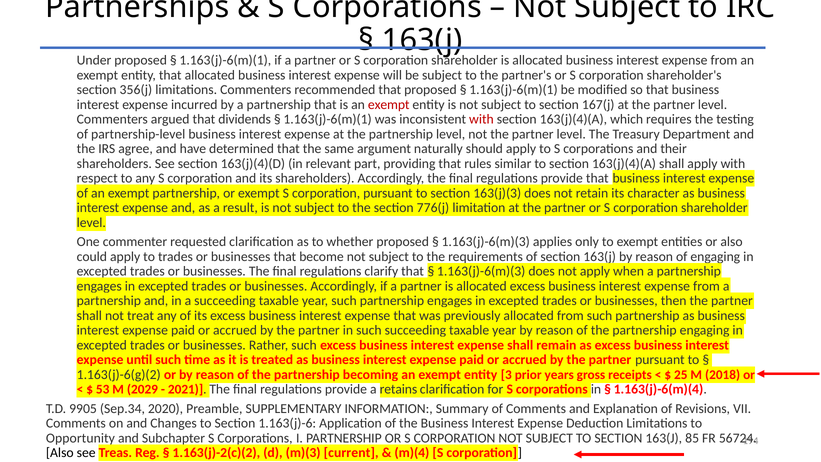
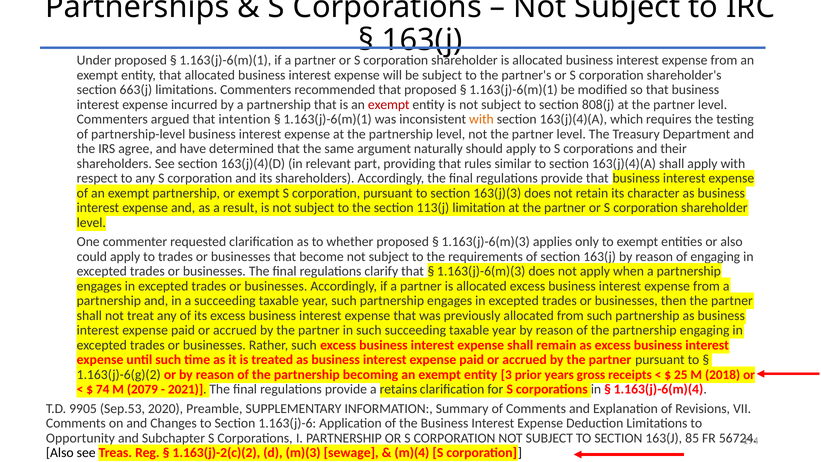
356(j: 356(j -> 663(j (136, 90)
167(j: 167(j -> 808(j (598, 105)
dividends: dividends -> intention (245, 119)
with colour: red -> orange (481, 119)
776(j: 776(j -> 113(j (433, 208)
53: 53 -> 74 (103, 389)
2029: 2029 -> 2079 (142, 389)
Sep.34: Sep.34 -> Sep.53 (122, 408)
current: current -> sewage (351, 453)
